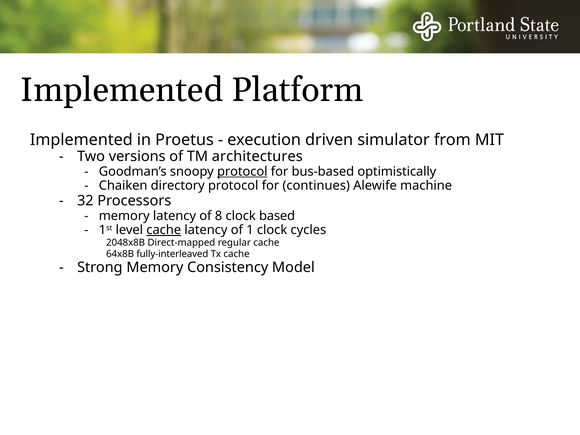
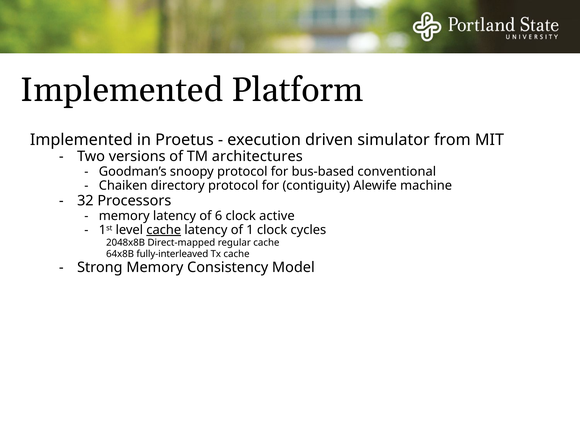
protocol underline: present -> none (242, 171)
optimistically: optimistically -> conventional (397, 171)
continues: continues -> contiguity (316, 186)
8: 8 -> 6 (219, 216)
based: based -> active (277, 216)
